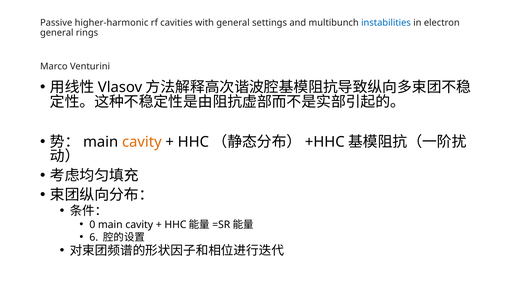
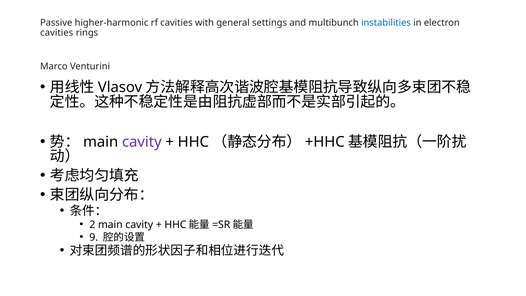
general: general -> cavities (57, 33)
cavity colour: orange -> purple (142, 142)
0: 0 -> 2 (92, 225)
6: 6 -> 9 (94, 237)
